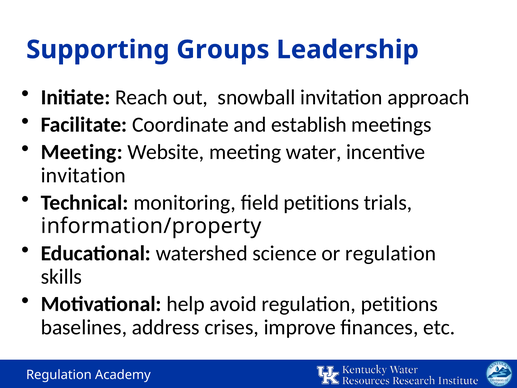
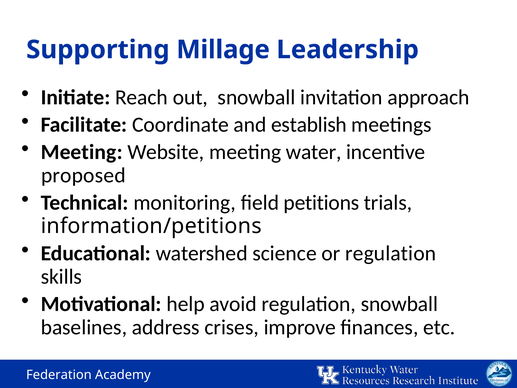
Groups: Groups -> Millage (223, 50)
invitation: invitation -> proposed (83, 175)
information/property: information/property -> information/petitions (151, 226)
regulation petitions: petitions -> snowball (399, 304)
Regulation: Regulation -> Federation (59, 375)
